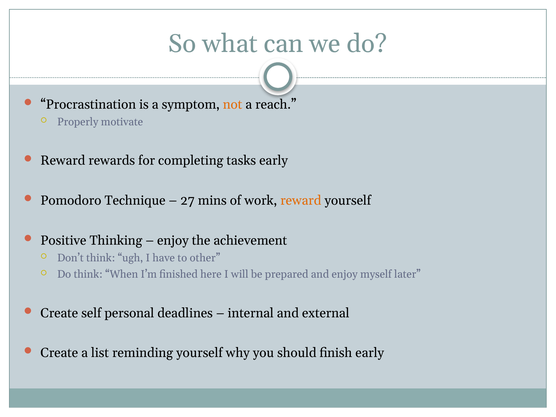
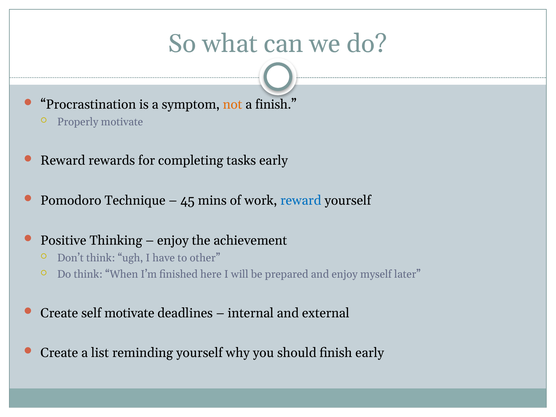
a reach: reach -> finish (276, 104)
27: 27 -> 45 (187, 201)
reward colour: orange -> blue (301, 201)
self personal: personal -> motivate (129, 313)
